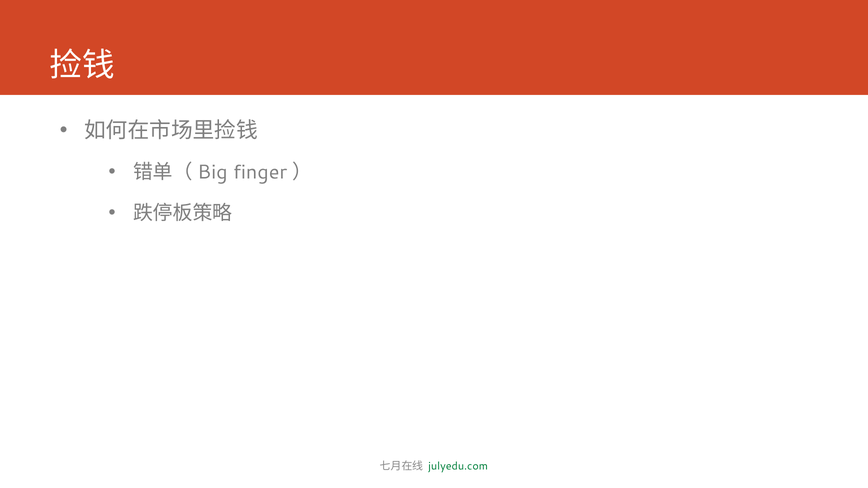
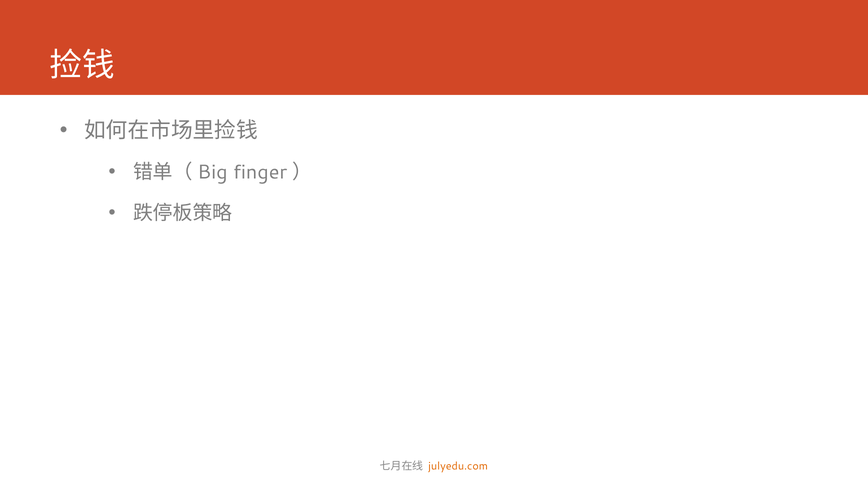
julyedu.com colour: green -> orange (458, 466)
